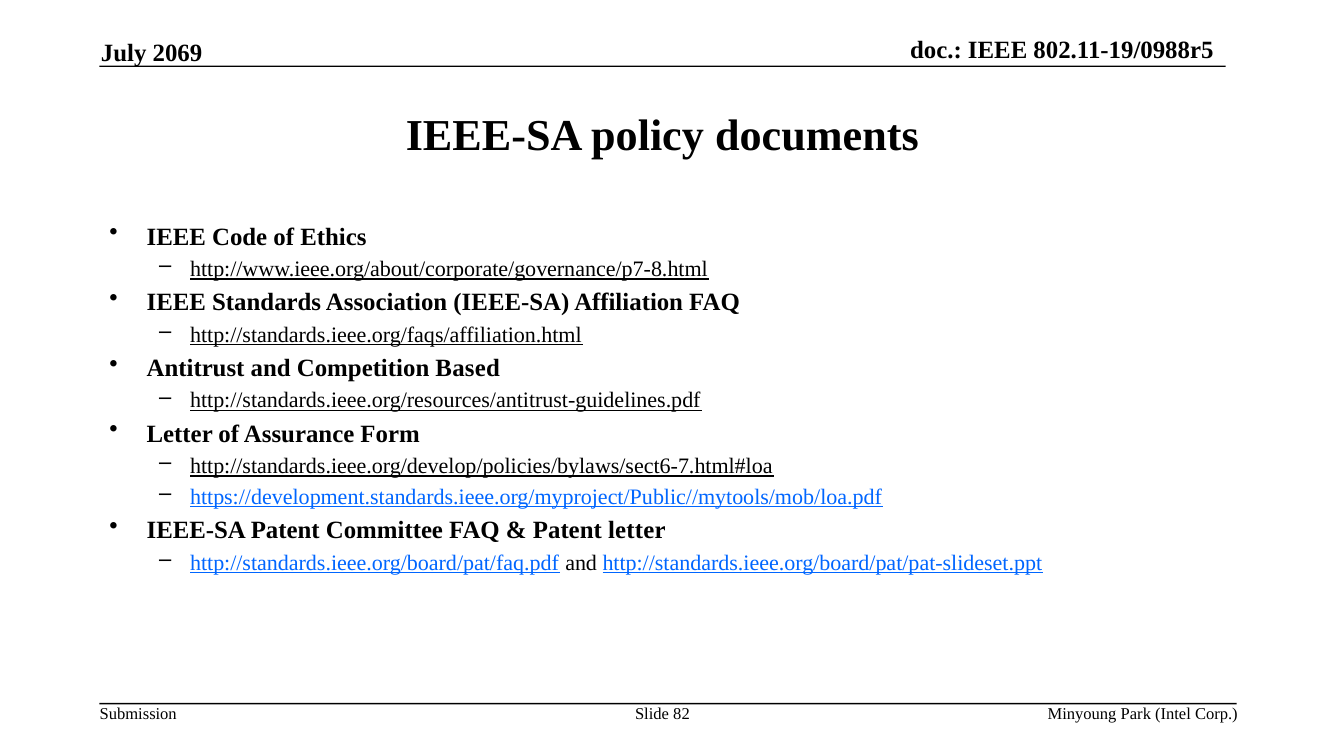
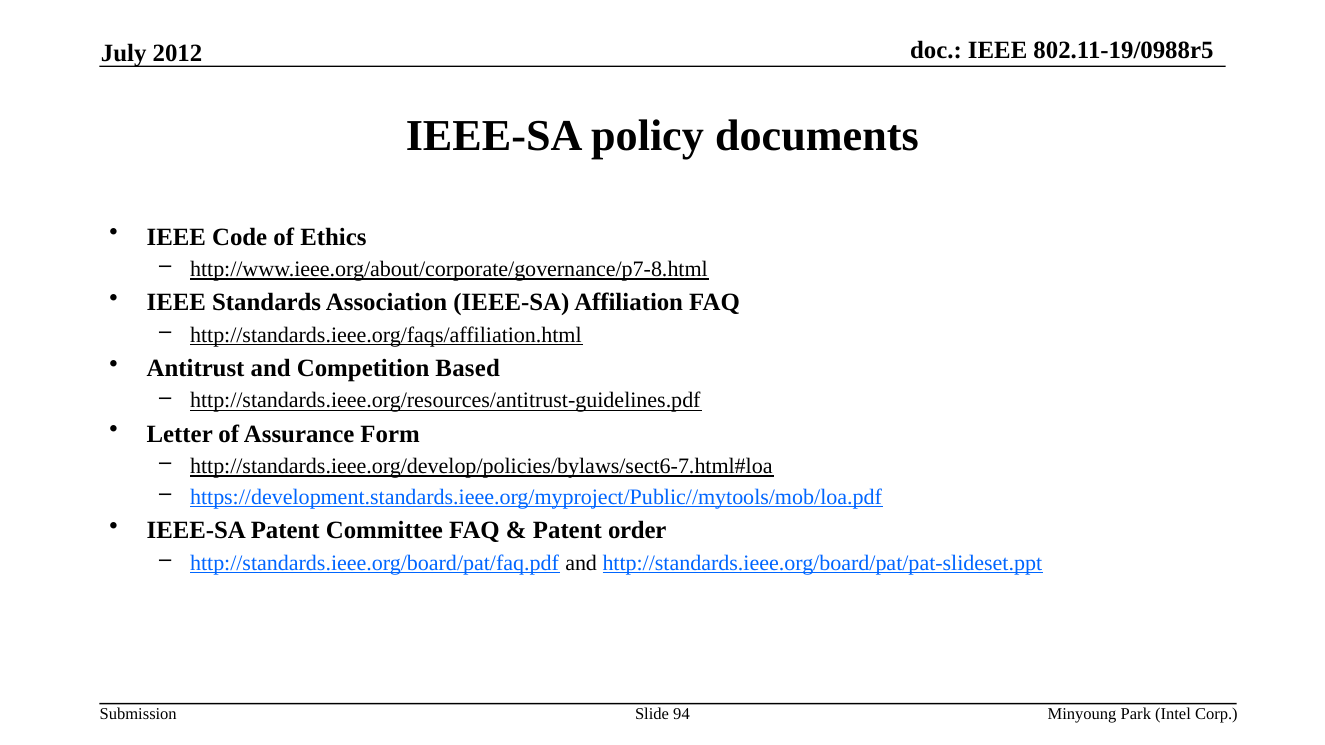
2069: 2069 -> 2012 (177, 53)
Patent letter: letter -> order (637, 531)
82: 82 -> 94 (682, 715)
